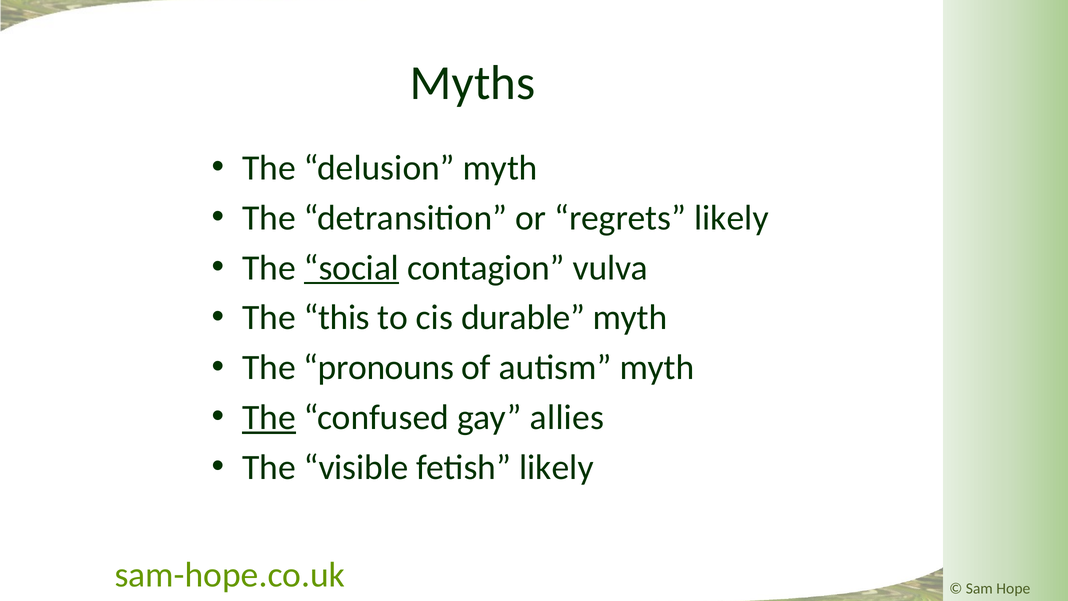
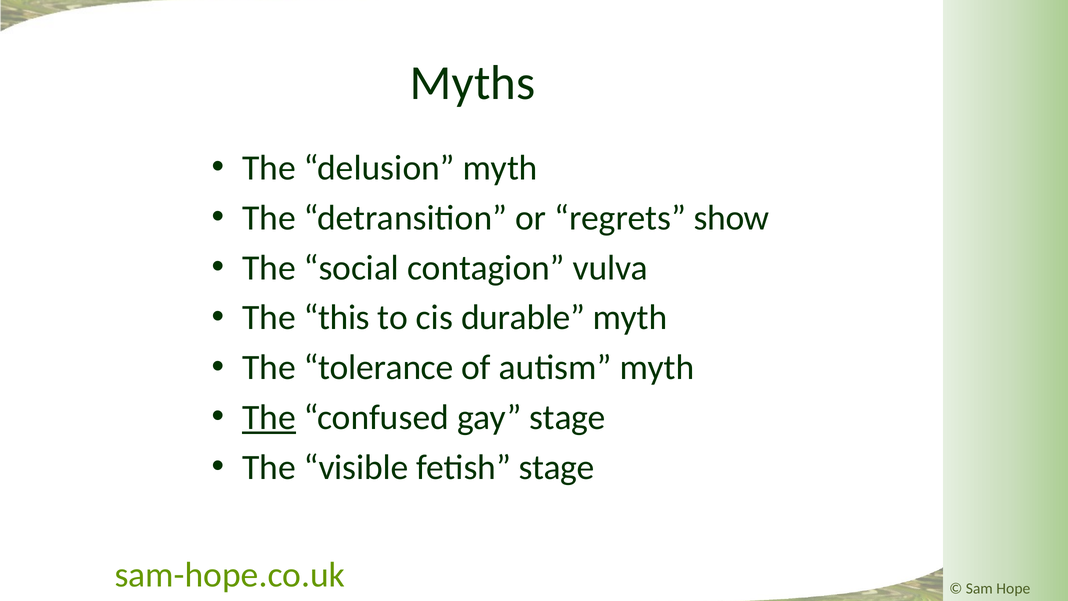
regrets likely: likely -> show (732, 218)
social underline: present -> none (351, 268)
pronouns: pronouns -> tolerance (379, 367)
gay allies: allies -> stage (567, 417)
fetish likely: likely -> stage (557, 467)
